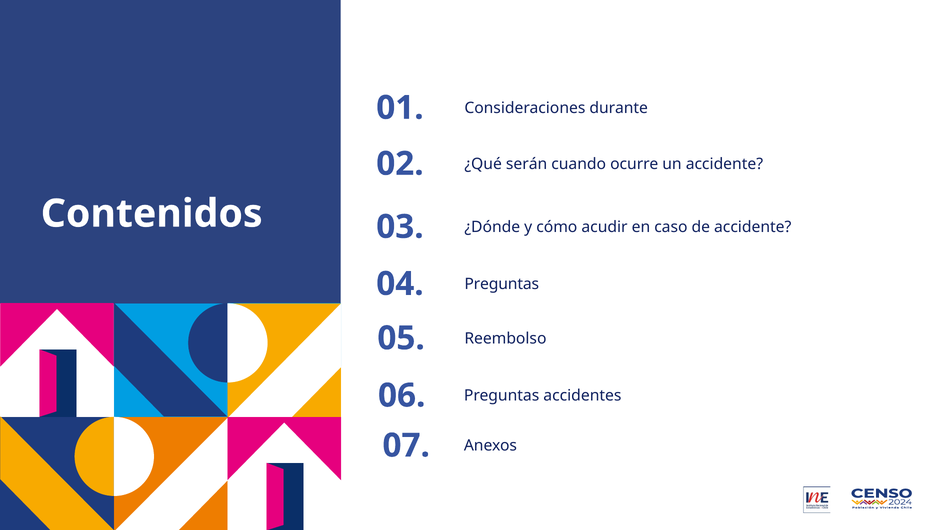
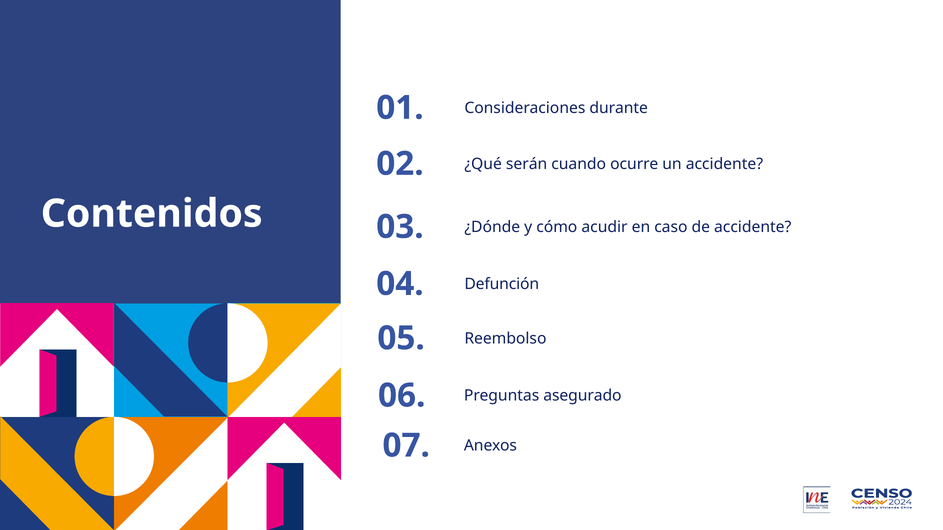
Preguntas: Preguntas -> Defunción (502, 284)
accidentes: accidentes -> asegurado (582, 396)
